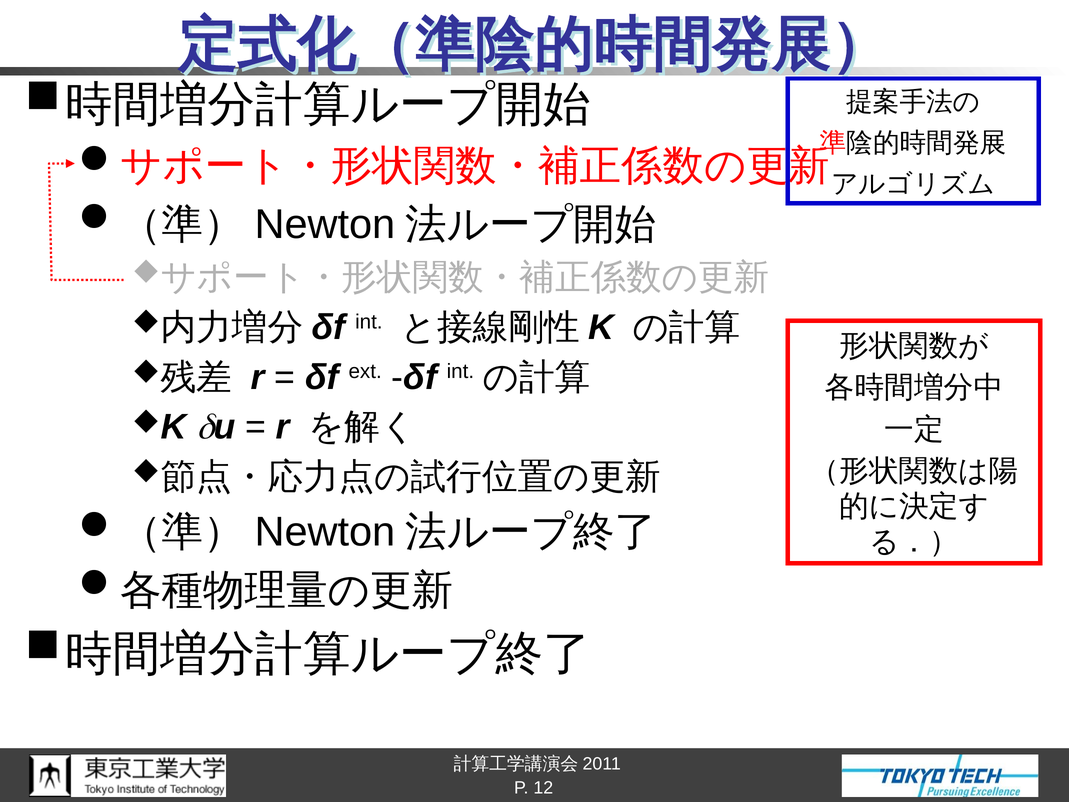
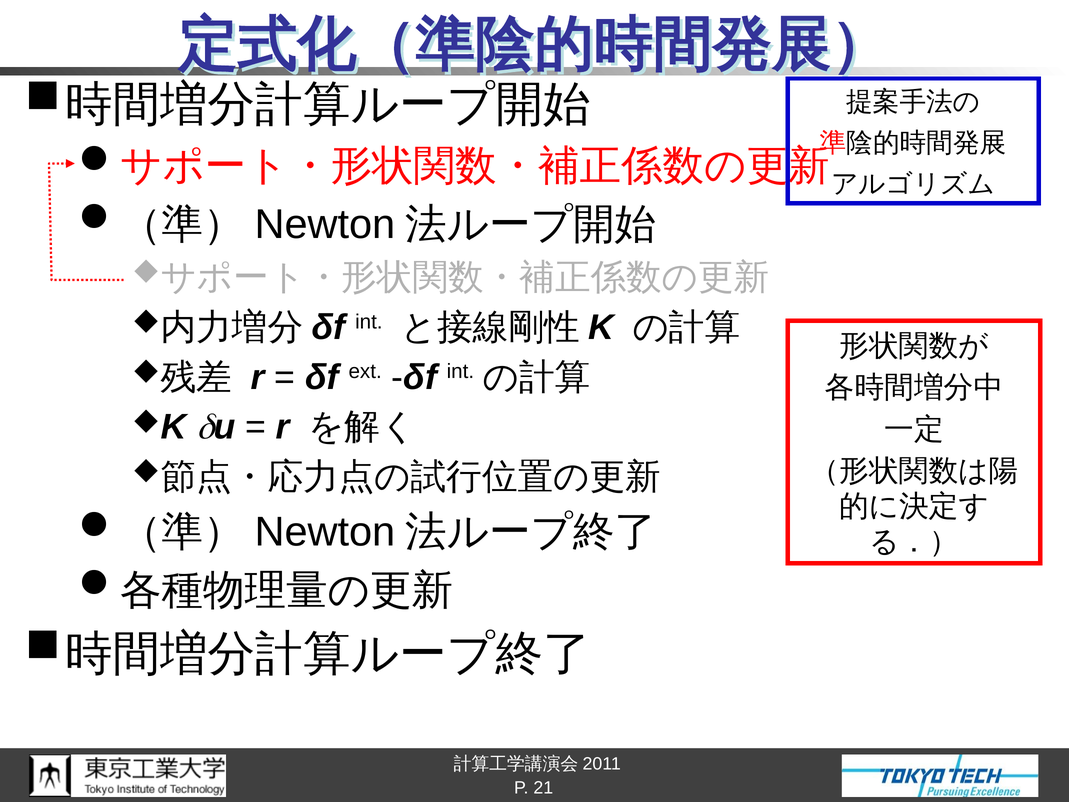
12: 12 -> 21 (543, 787)
